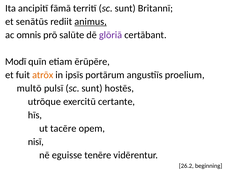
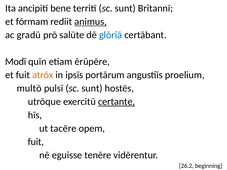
fāmā: fāmā -> bene (61, 8)
senātūs: senātūs -> fōrmam (32, 22)
omnis: omnis -> gradū (29, 35)
glōriā colour: purple -> blue (111, 35)
certante underline: none -> present (117, 102)
nisī: nisī -> fuit (36, 142)
